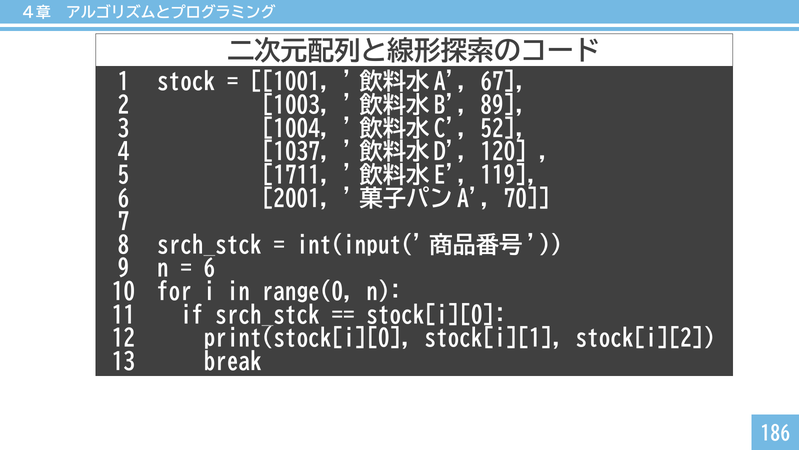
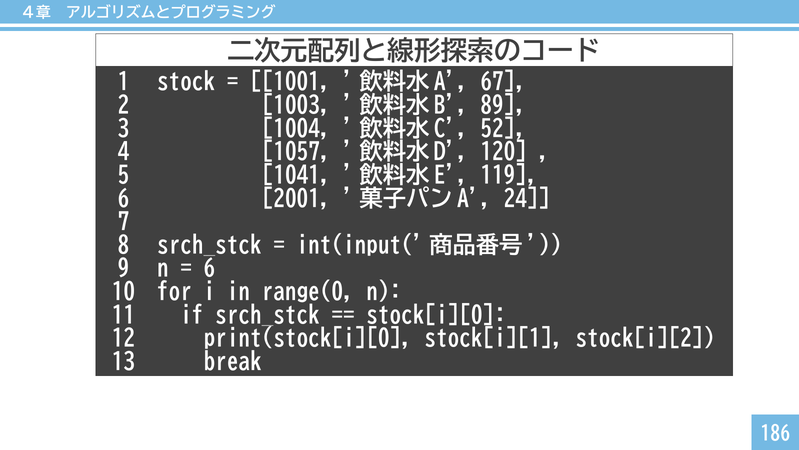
1037: 1037 -> 1057 (297, 152)
1711: 1711 -> 1041 (297, 175)
70: 70 -> 24 (527, 199)
